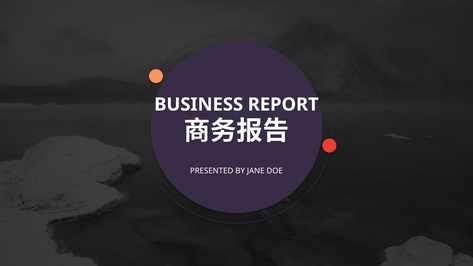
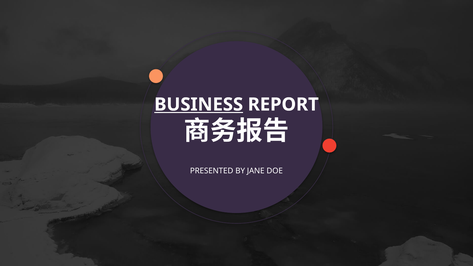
BUSINESS underline: none -> present (199, 105)
